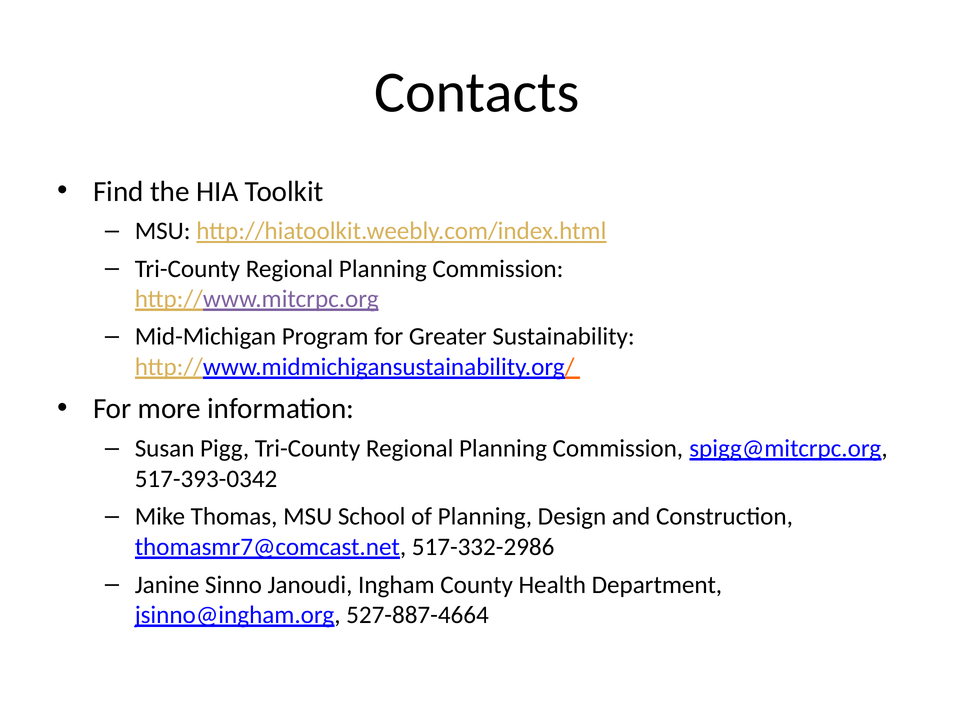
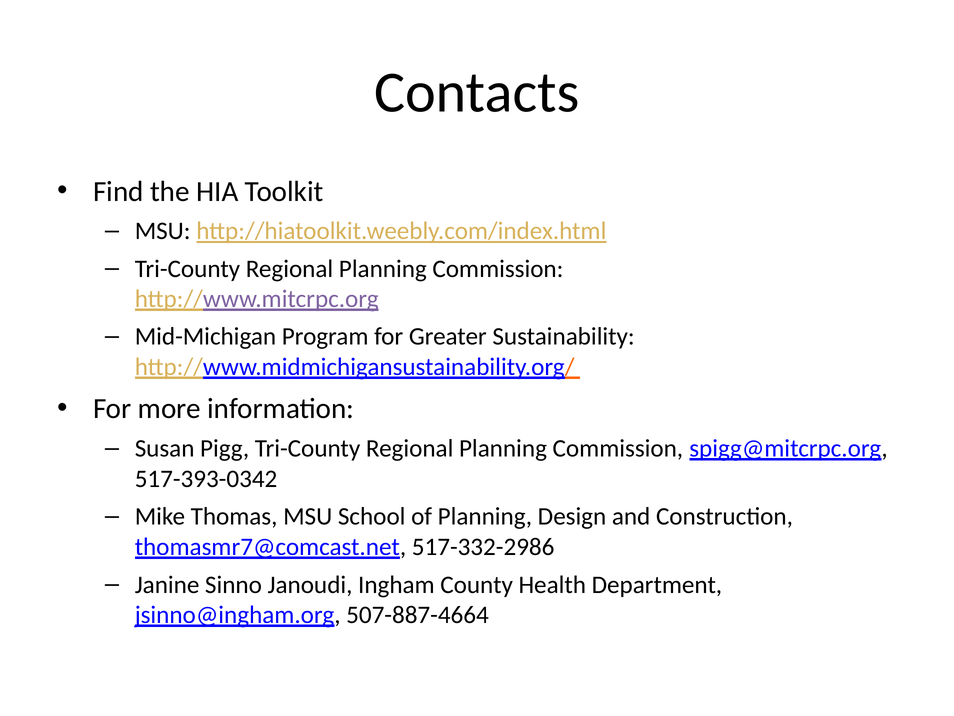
527-887-4664: 527-887-4664 -> 507-887-4664 (418, 615)
